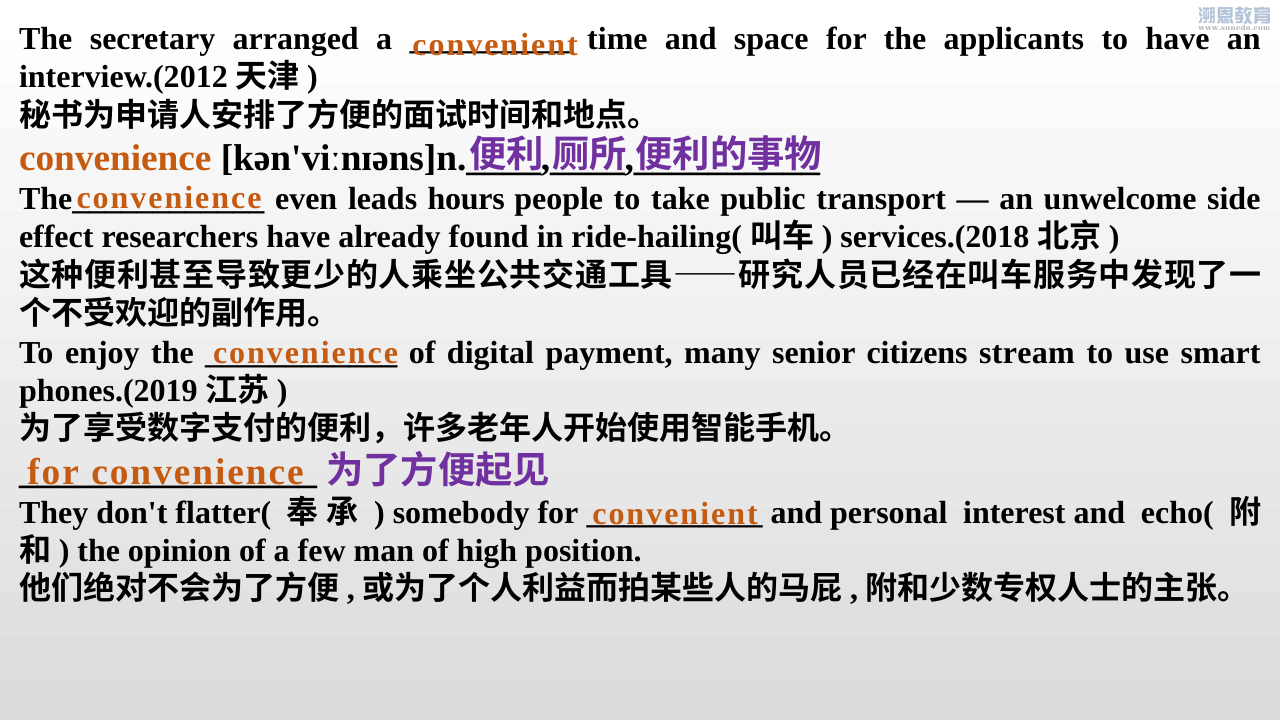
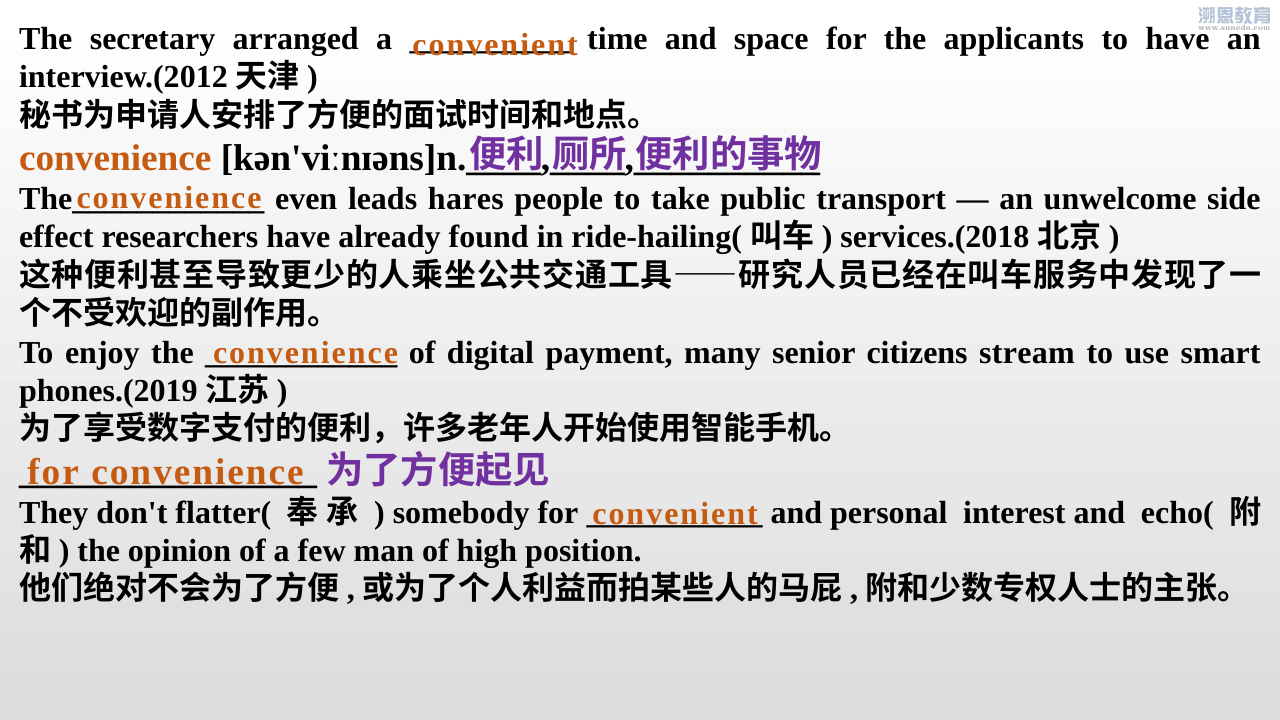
hours: hours -> hares (466, 199)
